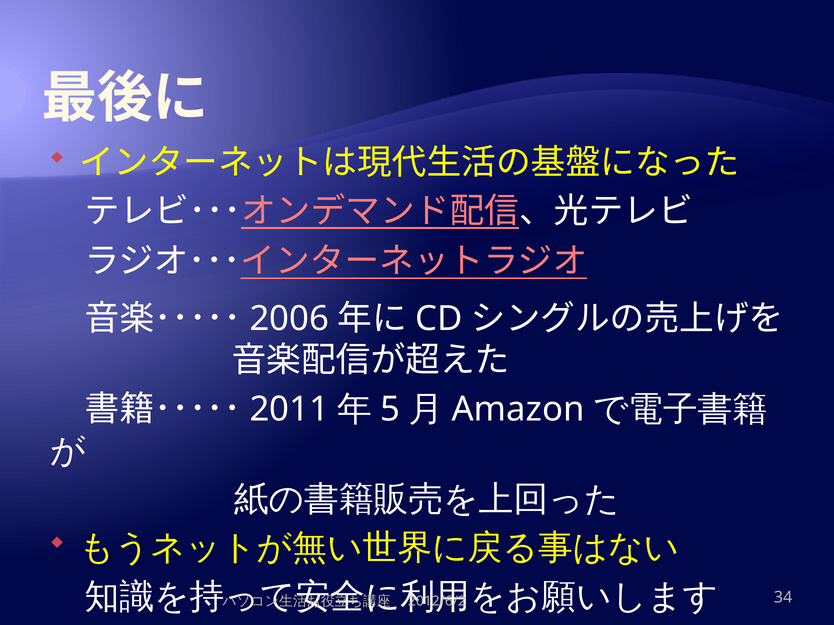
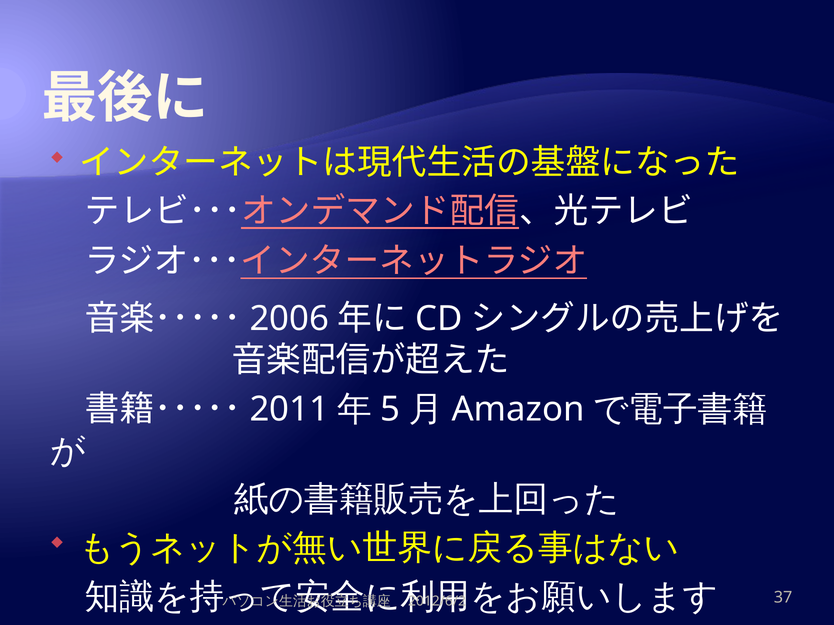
34: 34 -> 37 (783, 598)
